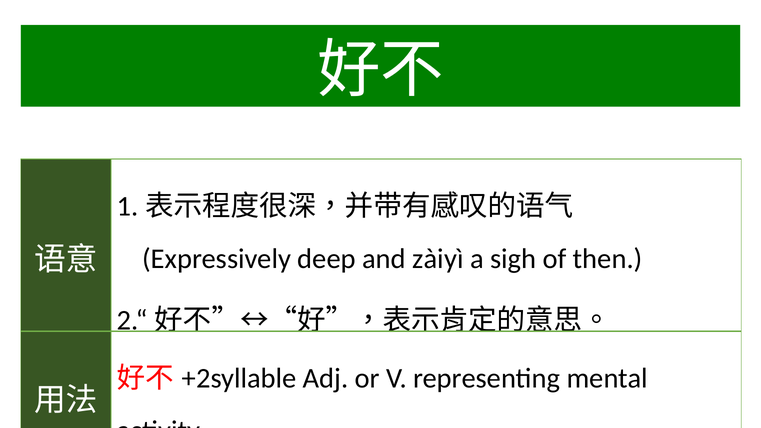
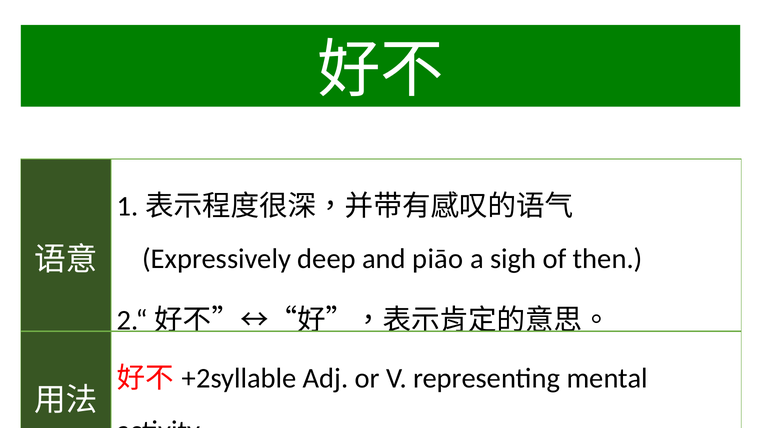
zàiyì: zàiyì -> piāo (438, 259)
